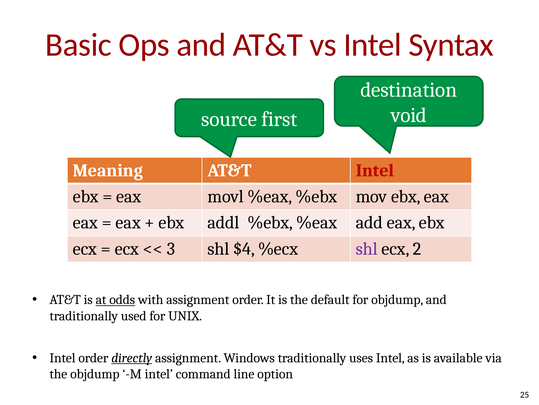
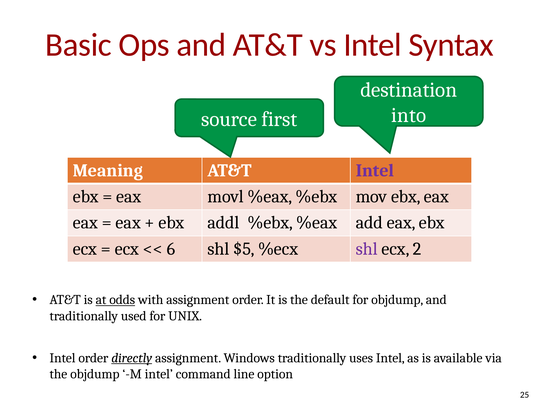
void: void -> into (409, 115)
Intel colour: red -> purple (375, 170)
3: 3 -> 6 (171, 248)
$4: $4 -> $5 (244, 248)
